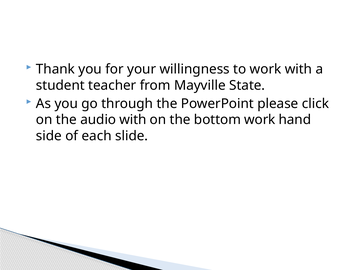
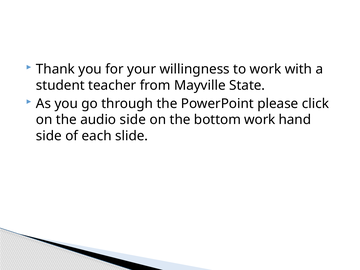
audio with: with -> side (133, 120)
